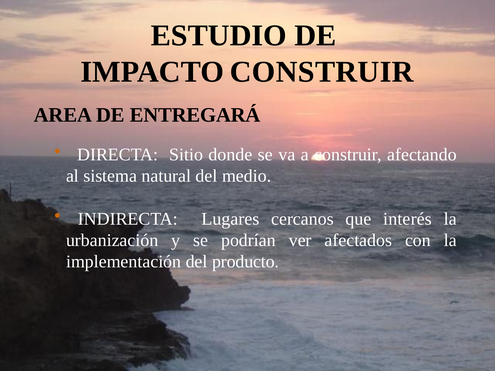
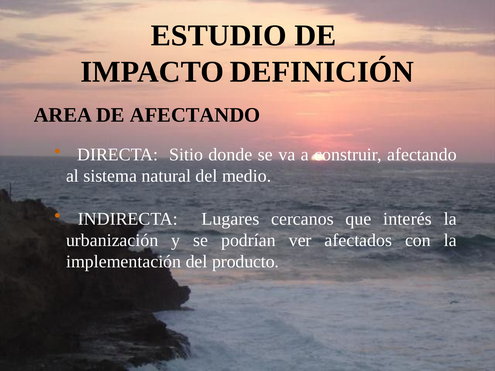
IMPACTO CONSTRUIR: CONSTRUIR -> DEFINICIÓN (322, 72)
DE ENTREGARÁ: ENTREGARÁ -> AFECTANDO (195, 115)
